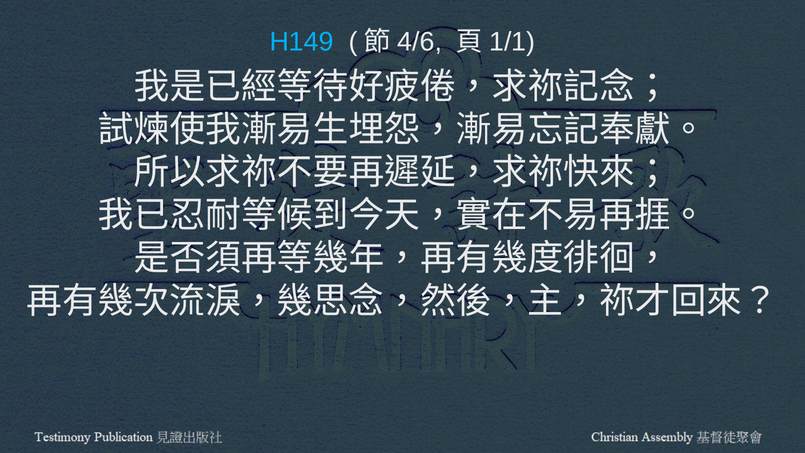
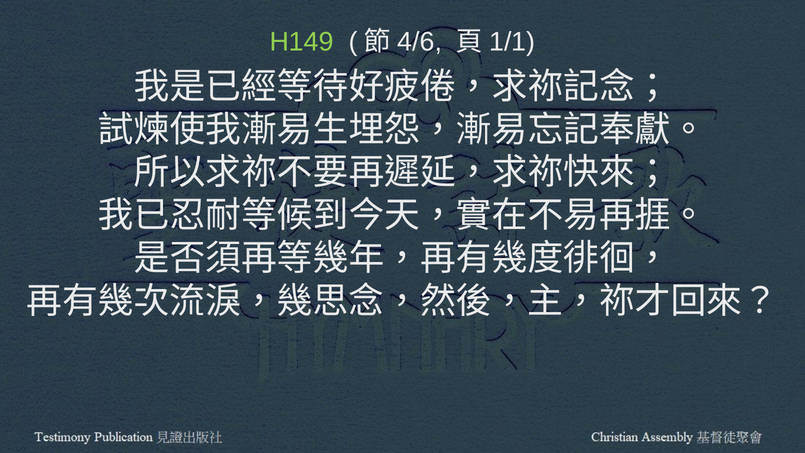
H149 colour: light blue -> light green (302, 42)
